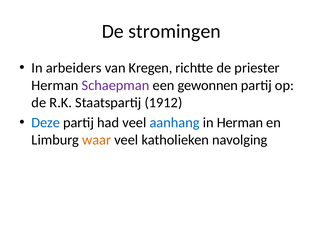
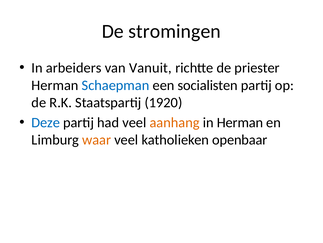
Kregen: Kregen -> Vanuit (150, 68)
Schaepman colour: purple -> blue (116, 85)
gewonnen: gewonnen -> socialisten (208, 85)
1912: 1912 -> 1920 (163, 102)
aanhang colour: blue -> orange (175, 122)
navolging: navolging -> openbaar (240, 140)
